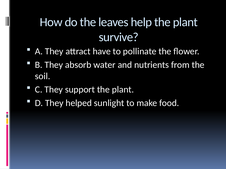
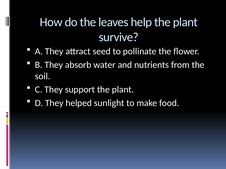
have: have -> seed (102, 51)
